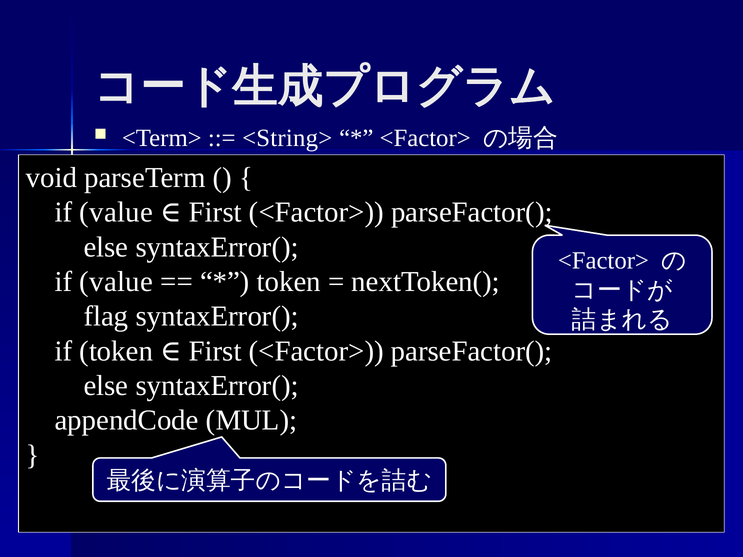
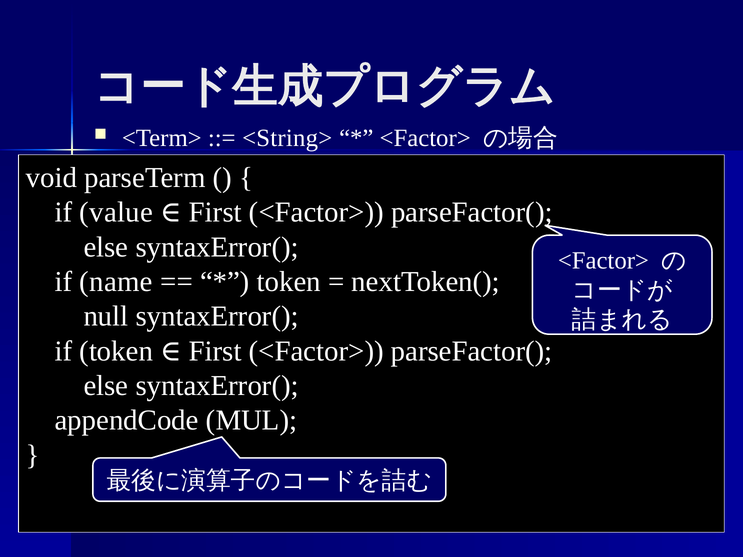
value: value -> name (116, 282)
flag: flag -> null (106, 317)
